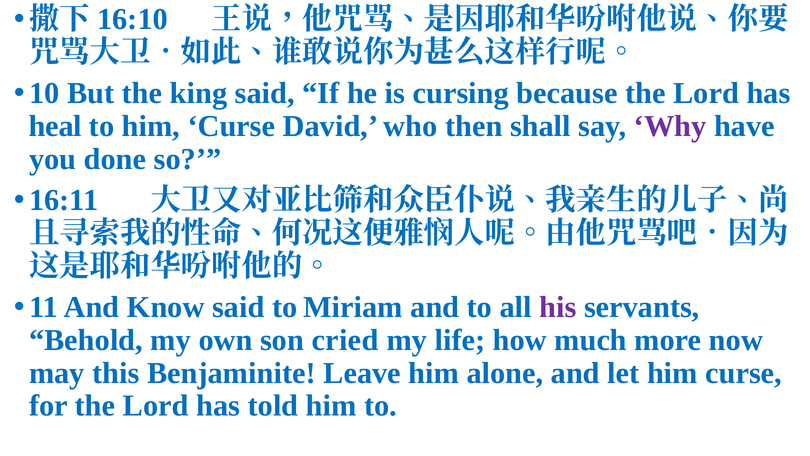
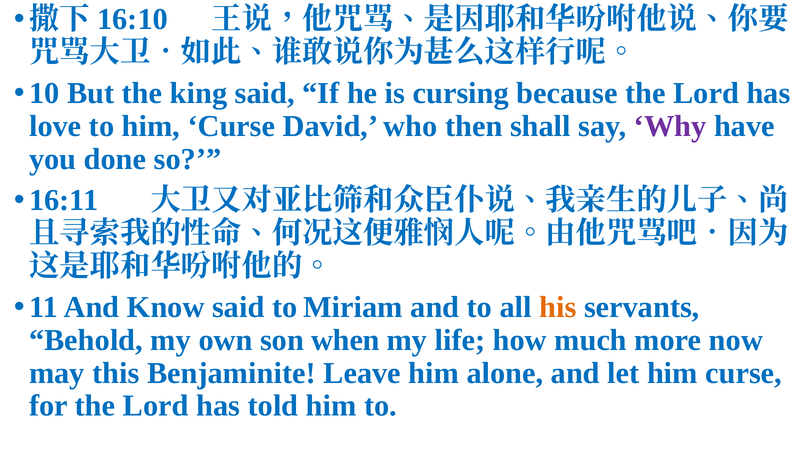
heal: heal -> love (55, 126)
his colour: purple -> orange (558, 307)
cried: cried -> when (345, 340)
